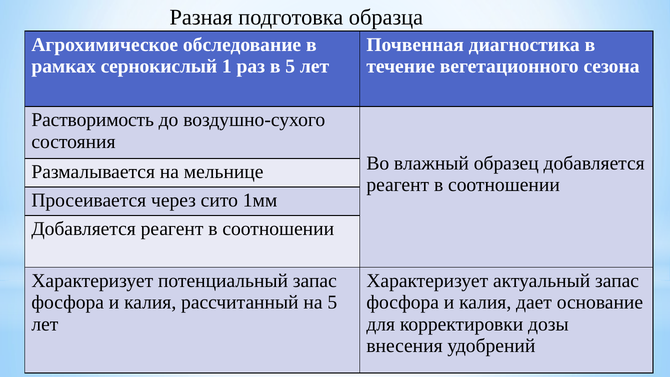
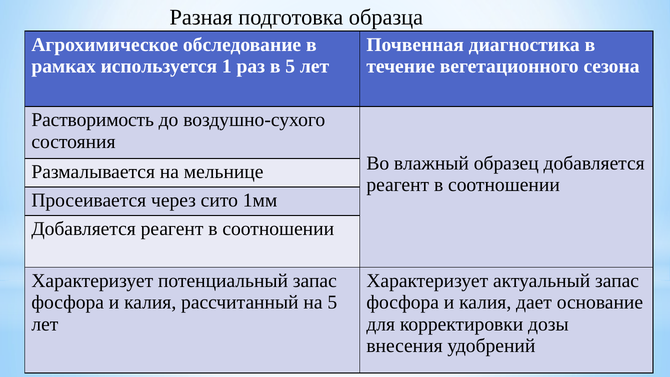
сернокислый: сернокислый -> используется (159, 66)
